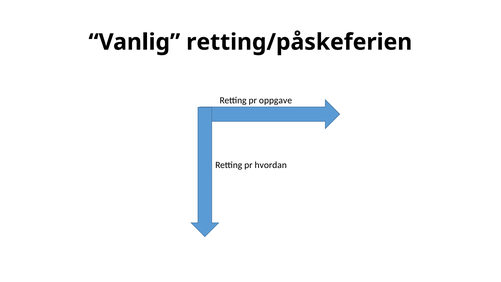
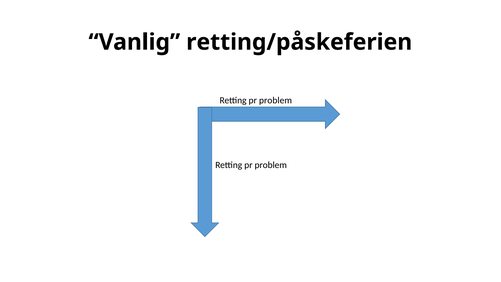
oppgave: oppgave -> problem (275, 100)
hvordan: hvordan -> problem (271, 165)
